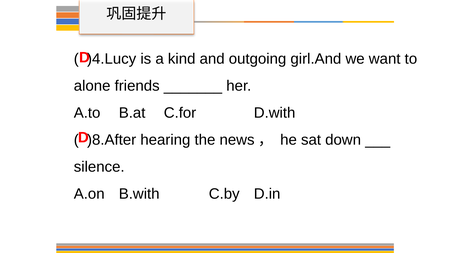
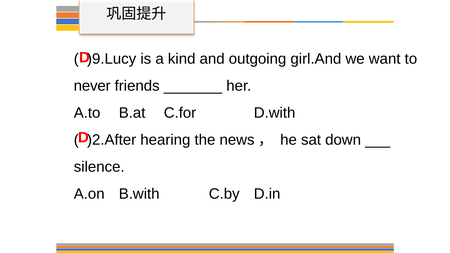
)4.Lucy: )4.Lucy -> )9.Lucy (112, 59)
alone: alone -> never (92, 86)
)8.After: )8.After -> )2.After (112, 140)
